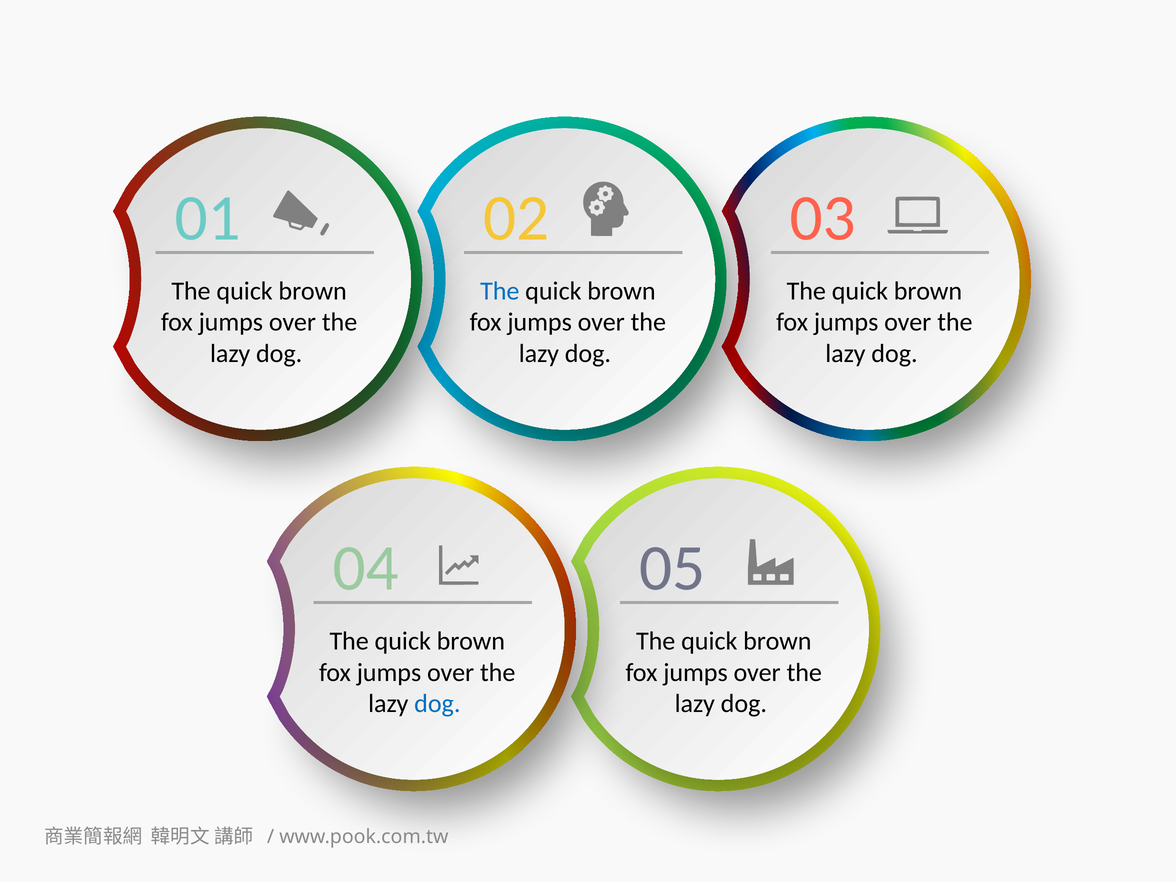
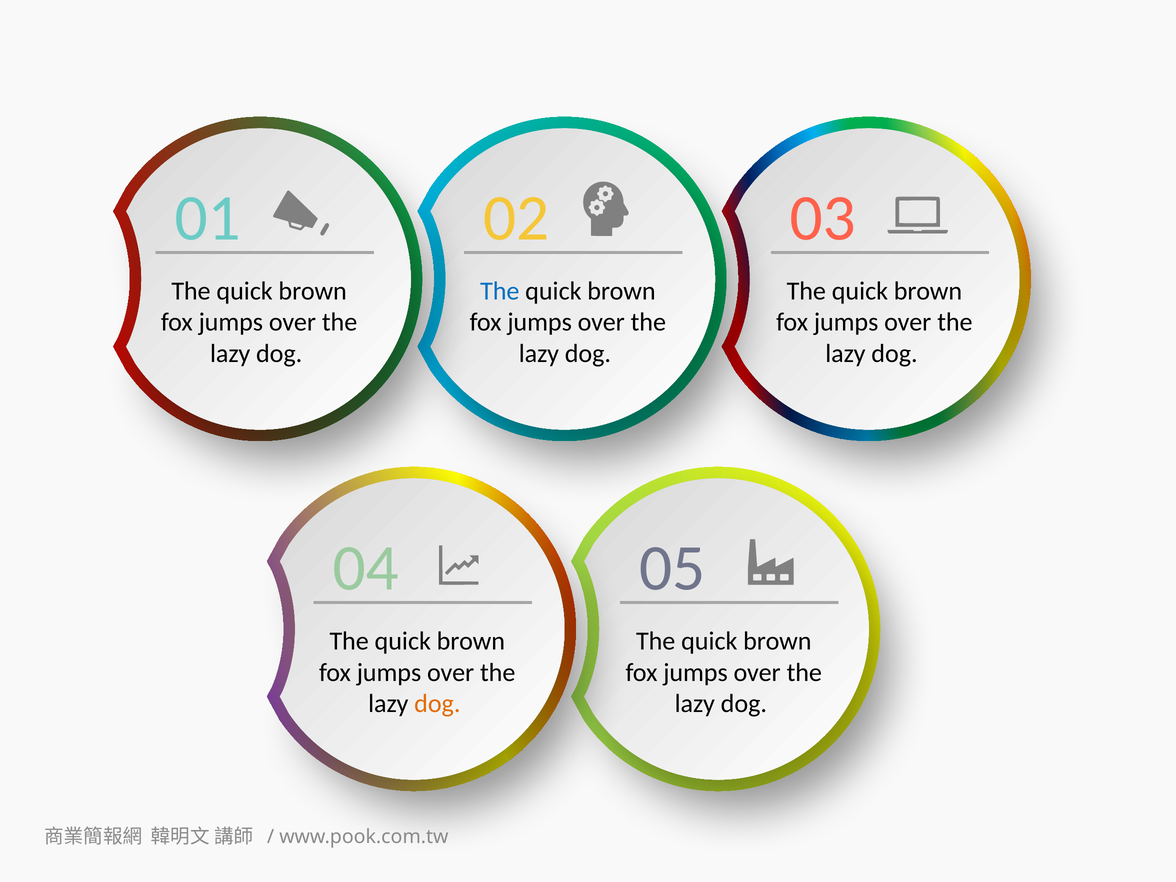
dog colour: blue -> orange (437, 704)
